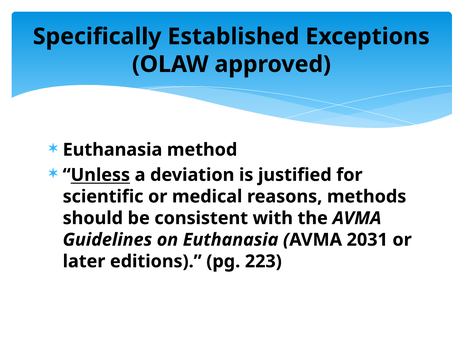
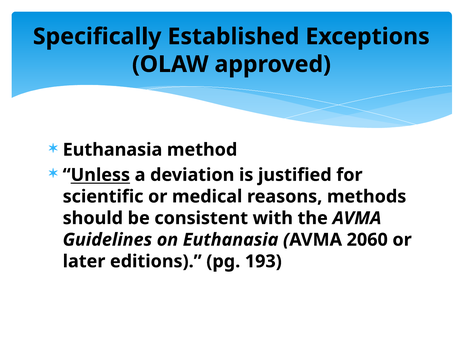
2031: 2031 -> 2060 (367, 240)
223: 223 -> 193 (263, 262)
